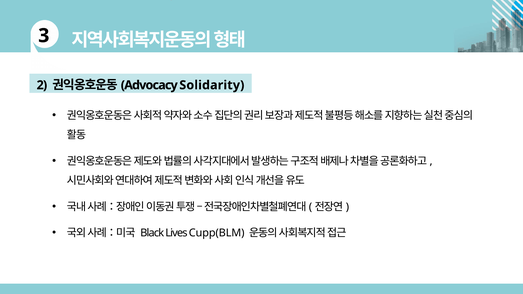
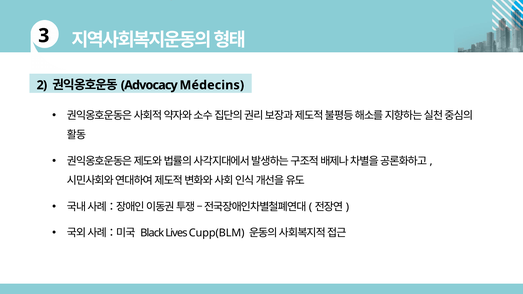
Solidarity: Solidarity -> Médecins (212, 85)
